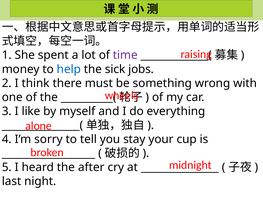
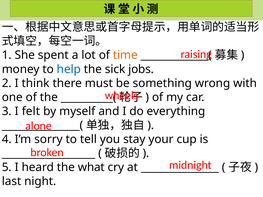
time colour: purple -> orange (125, 55)
like: like -> felt (31, 111)
after: after -> what (91, 167)
